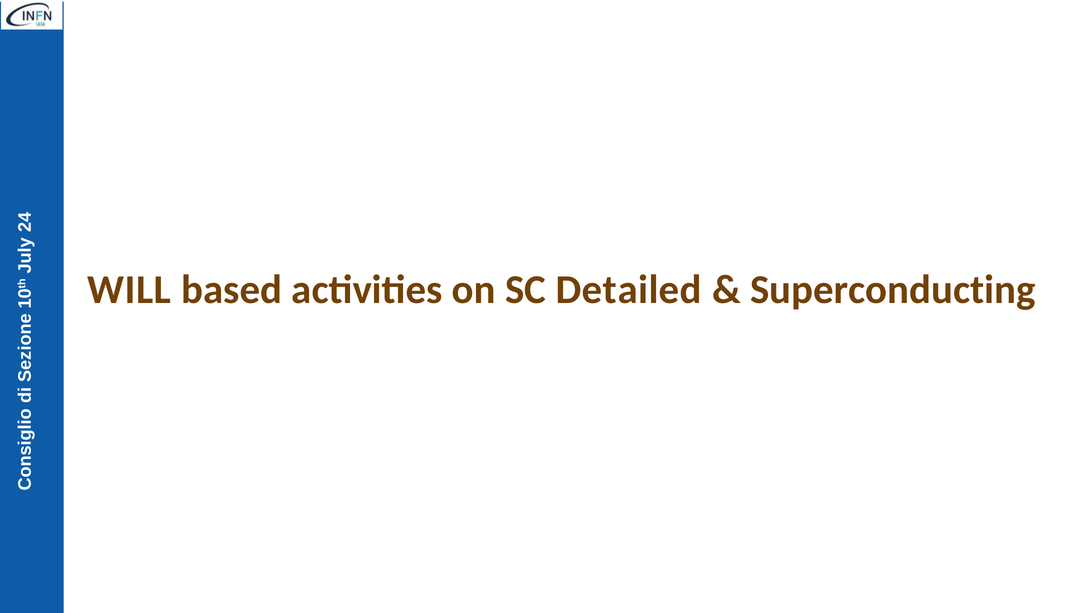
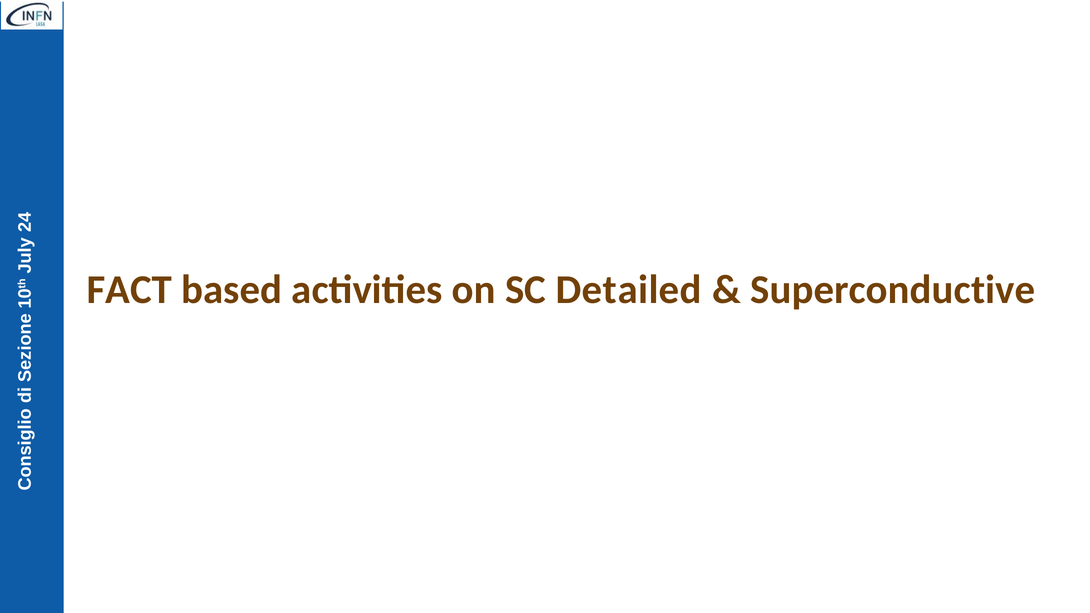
WILL: WILL -> FACT (129, 290)
Superconducting: Superconducting -> Superconductive (893, 290)
